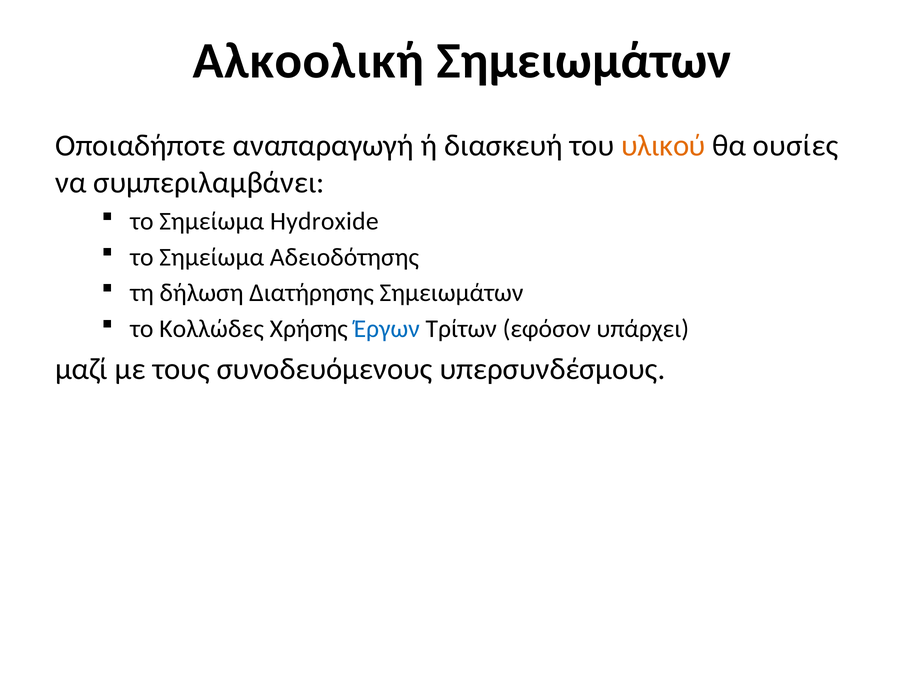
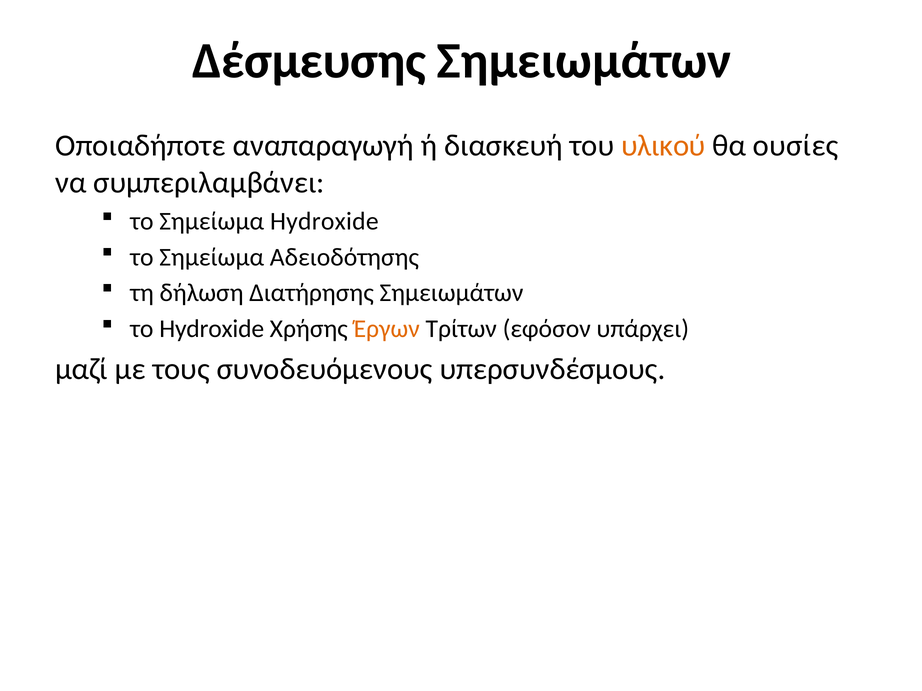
Αλκοολική: Αλκοολική -> Δέσμευσης (309, 61)
το Κολλώδες: Κολλώδες -> Hydroxide (212, 329)
Έργων colour: blue -> orange (387, 329)
